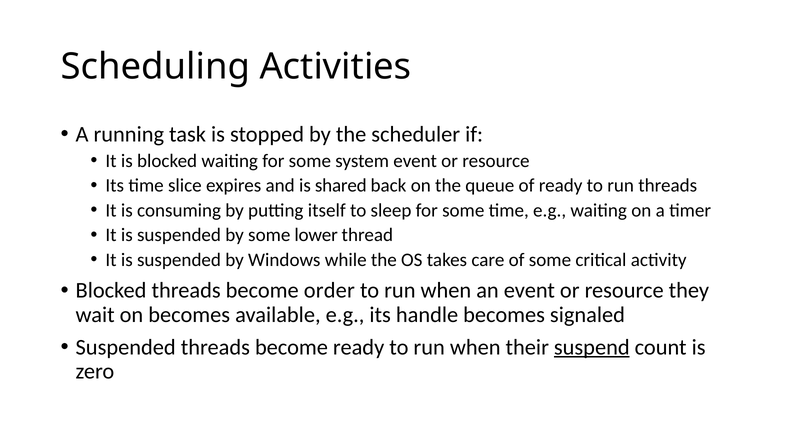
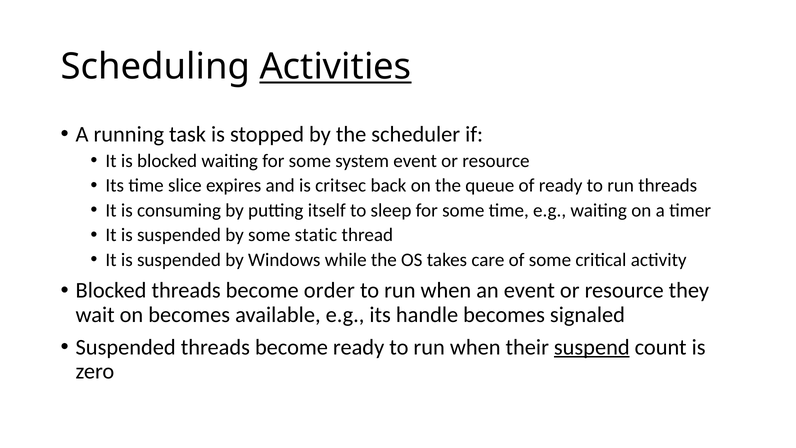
Activities underline: none -> present (336, 67)
shared: shared -> critsec (341, 185)
lower: lower -> static (316, 235)
